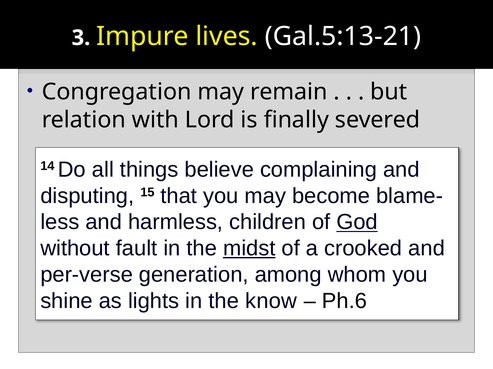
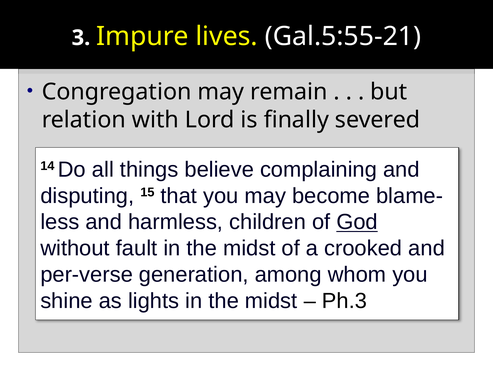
Gal.5:13-21: Gal.5:13-21 -> Gal.5:55-21 (343, 36)
midst underline: present -> none (249, 249)
lights in the know: know -> midst (271, 301)
Ph.6: Ph.6 -> Ph.3 (344, 301)
